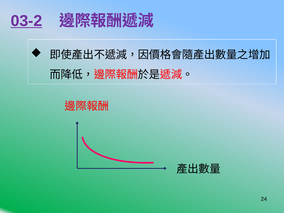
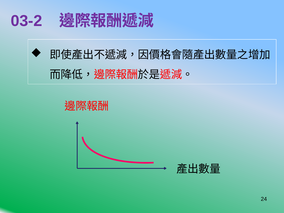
03-2 underline: present -> none (26, 21)
